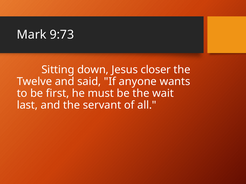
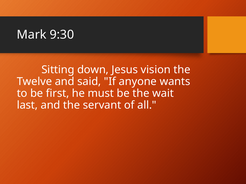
9:73: 9:73 -> 9:30 (62, 35)
closer: closer -> vision (156, 70)
